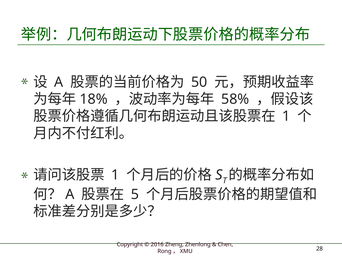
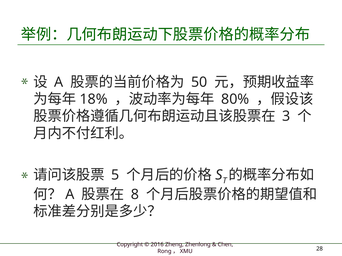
58%: 58% -> 80% (235, 99)
1: 1 -> 3 (286, 116)
1: 1 -> 5 (115, 175)
5: 5 -> 8 (135, 195)
